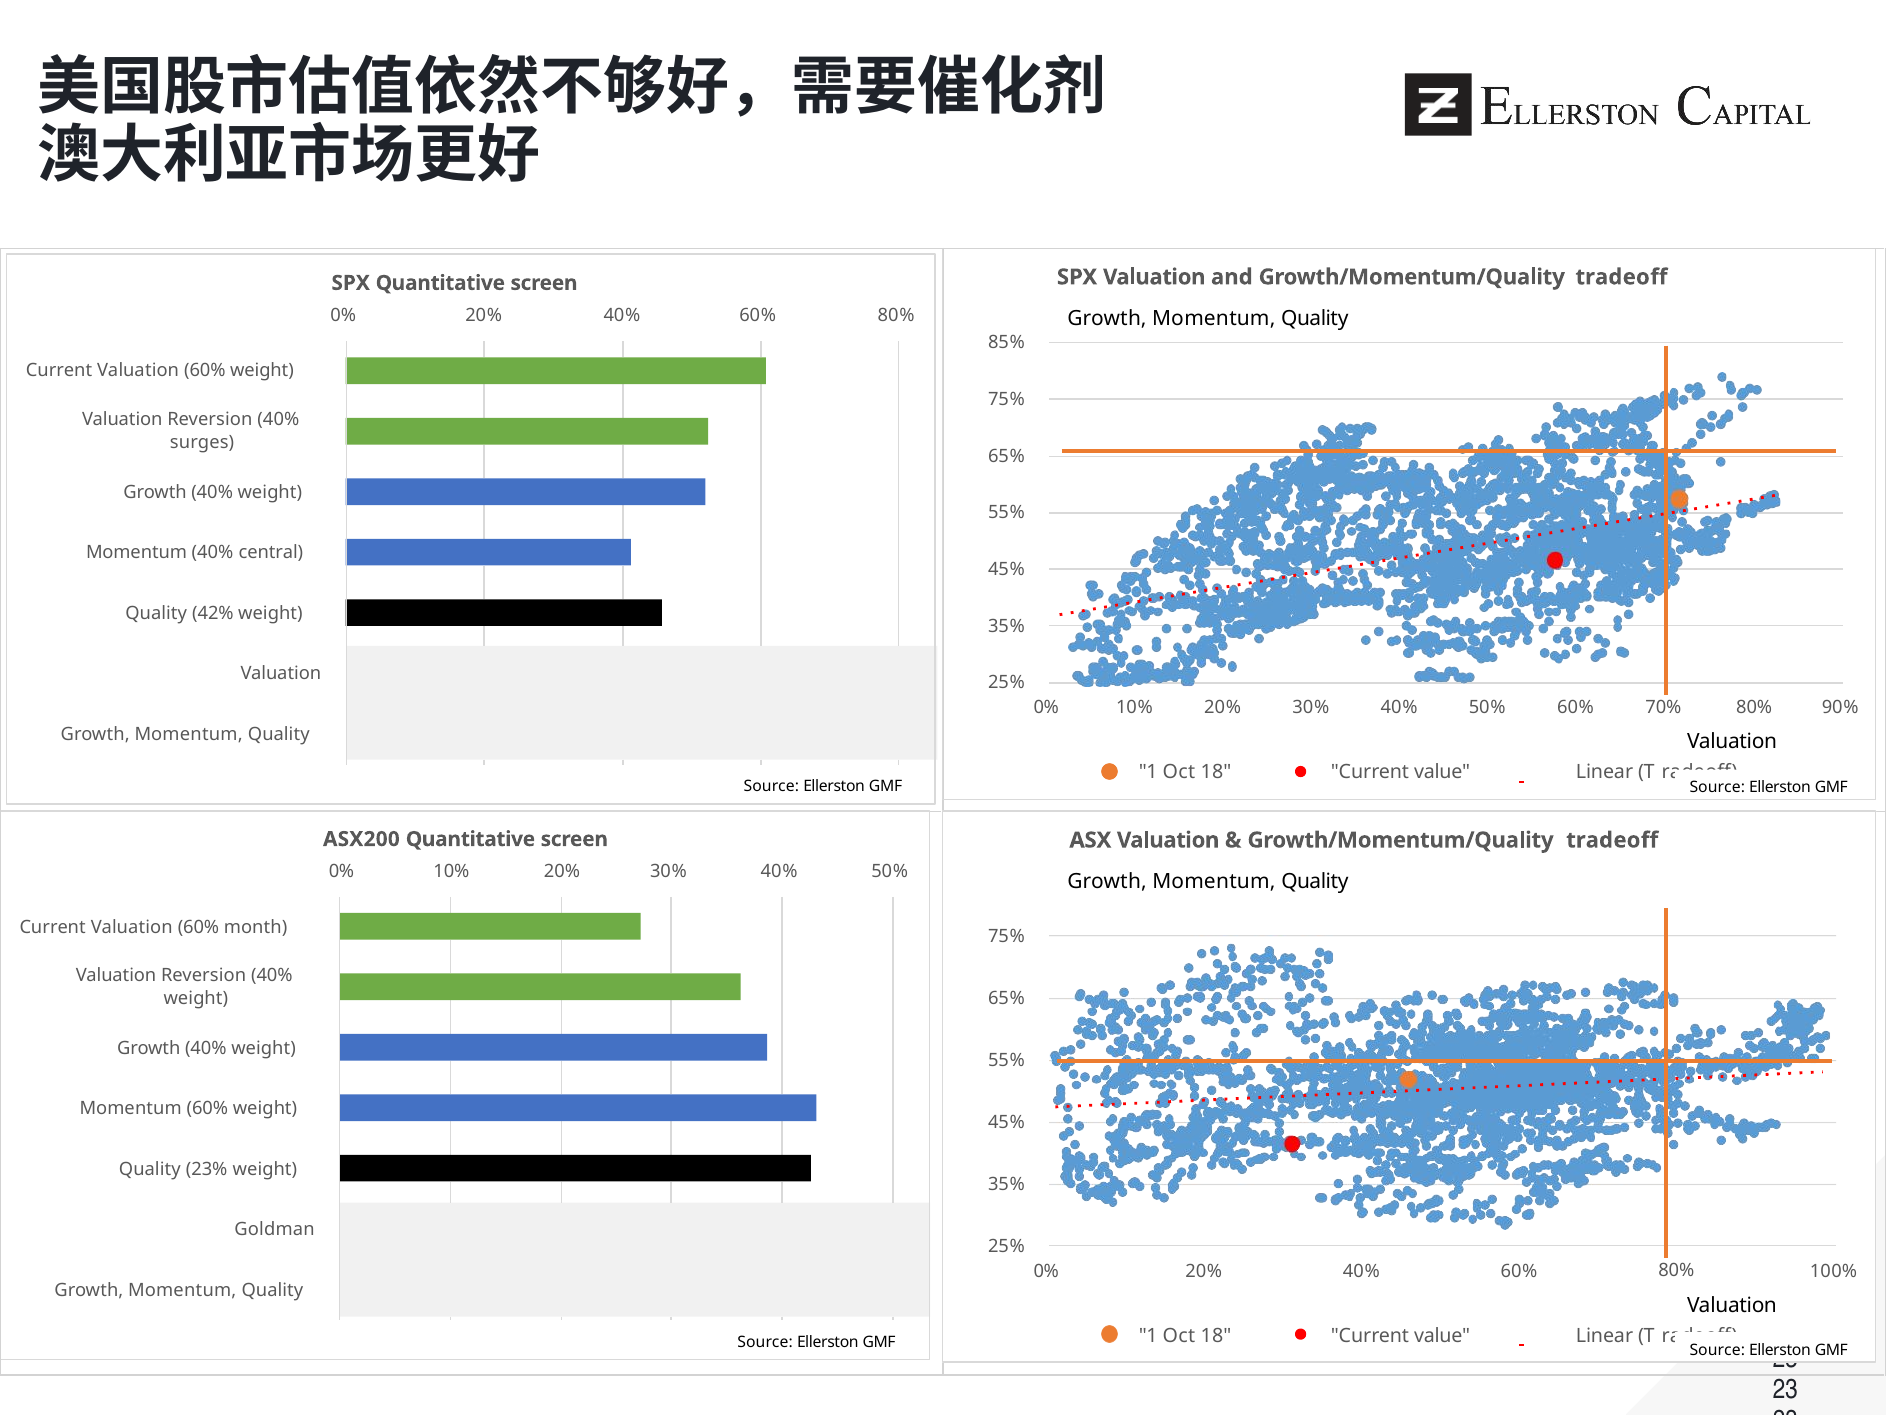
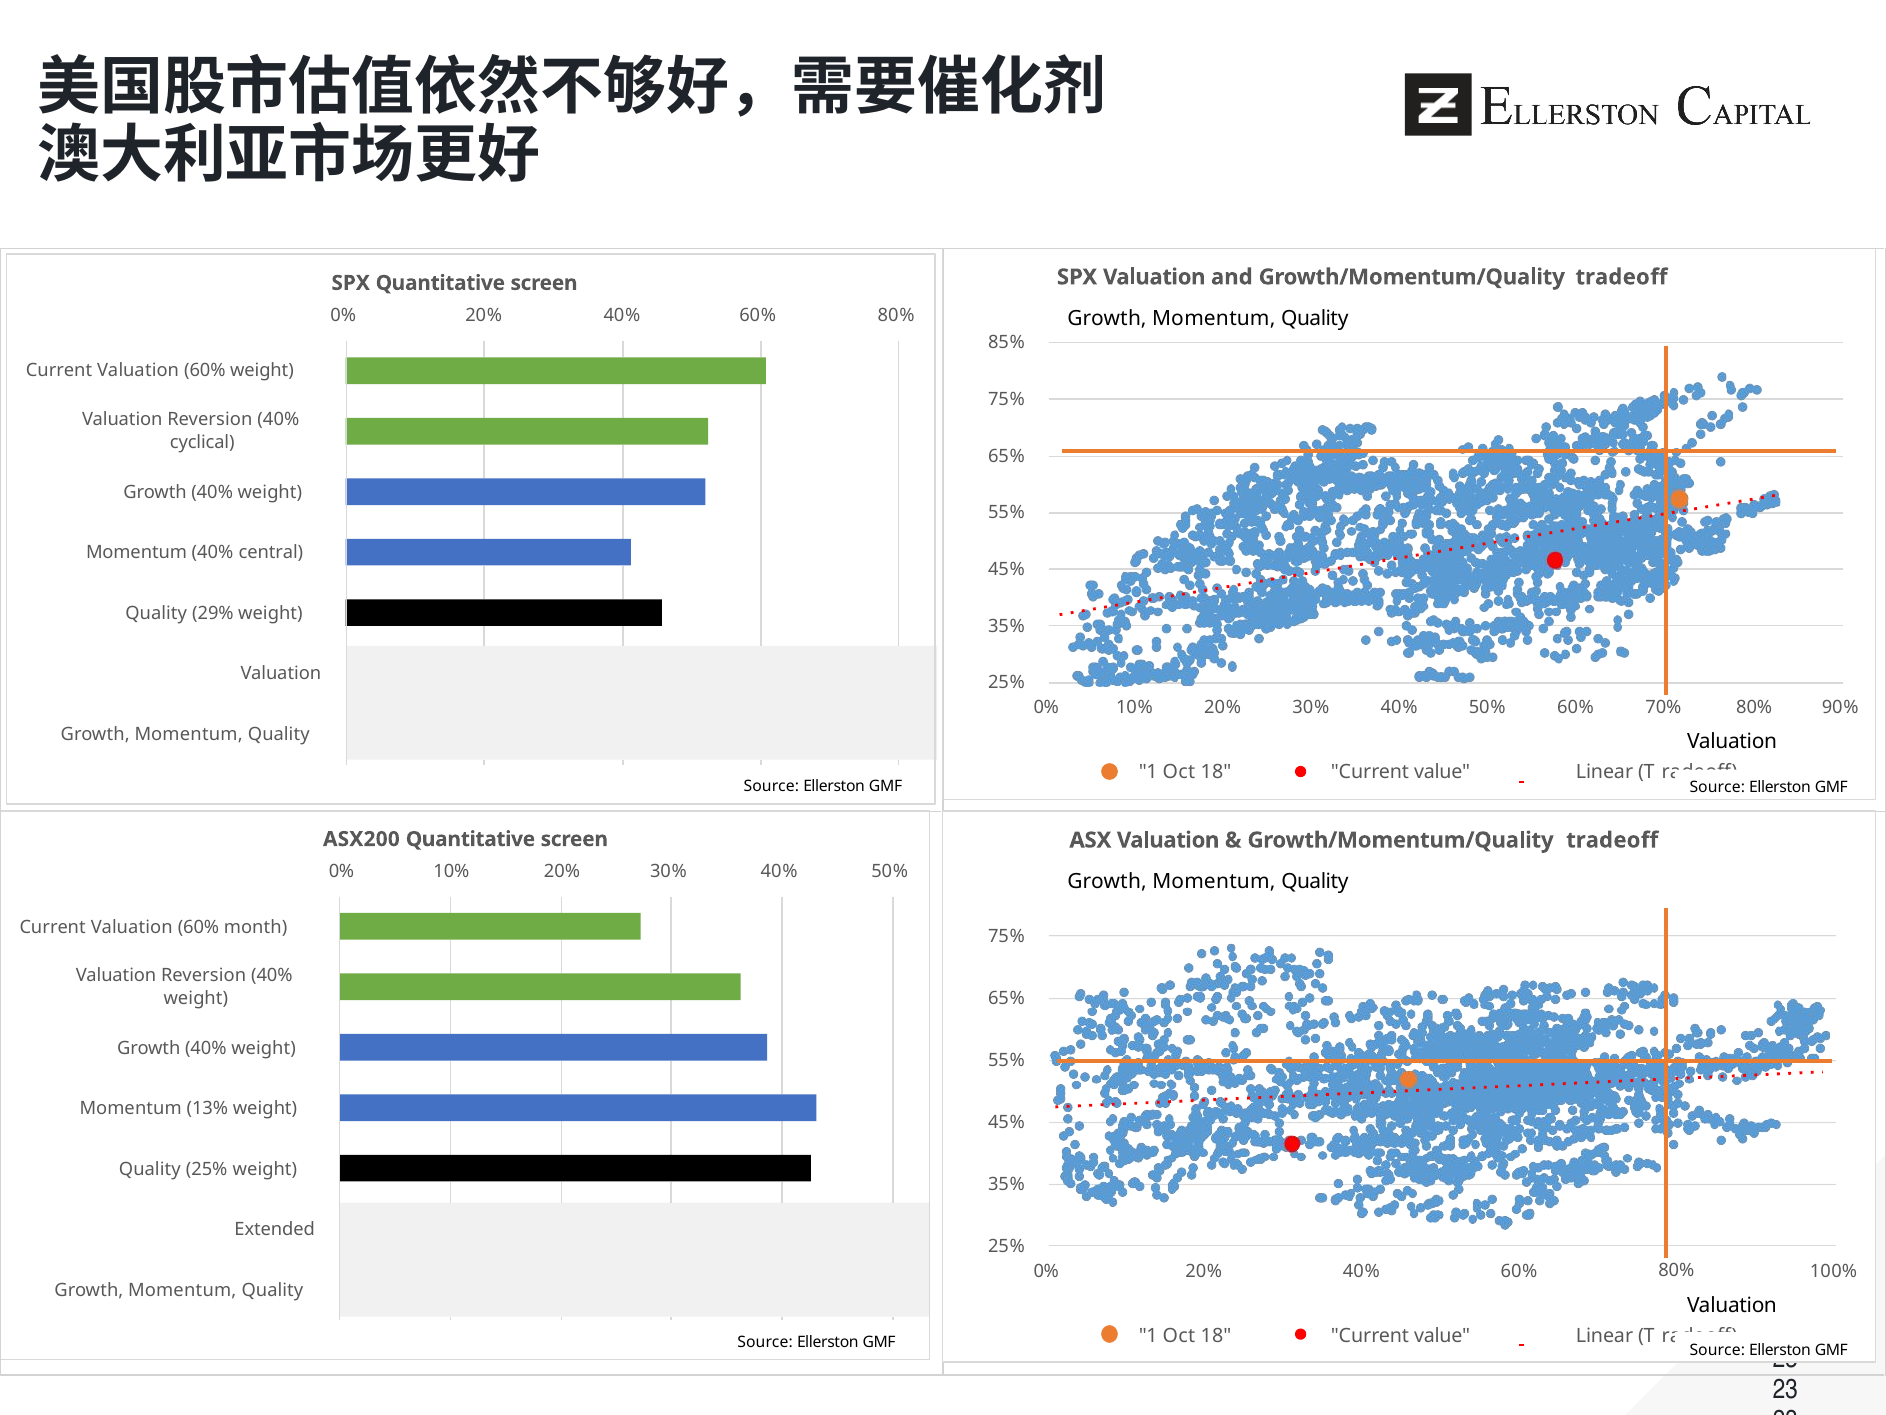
surges: surges -> cyclical (202, 442)
42%: 42% -> 29% (213, 613)
Momentum 60%: 60% -> 13% (207, 1108)
Quality 23%: 23% -> 25% (207, 1169)
Goldman: Goldman -> Extended (275, 1229)
